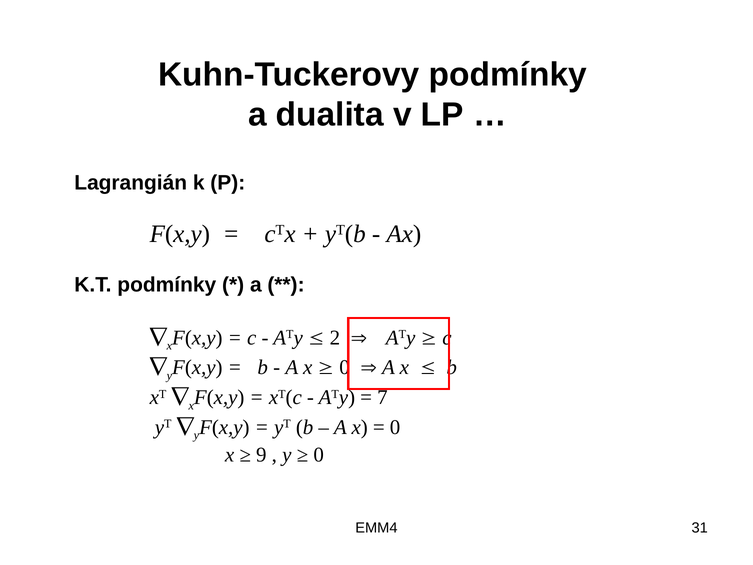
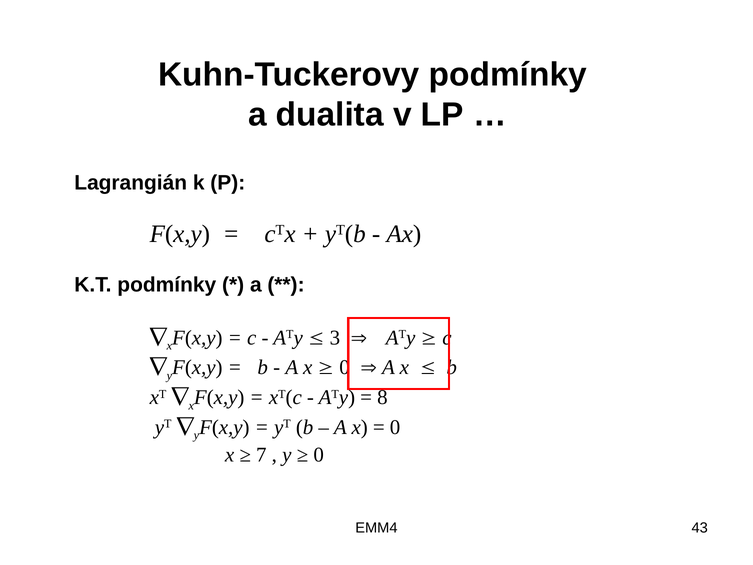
2: 2 -> 3 (335, 338)
7: 7 -> 8 (382, 397)
9: 9 -> 7 (261, 455)
31: 31 -> 43 (700, 528)
